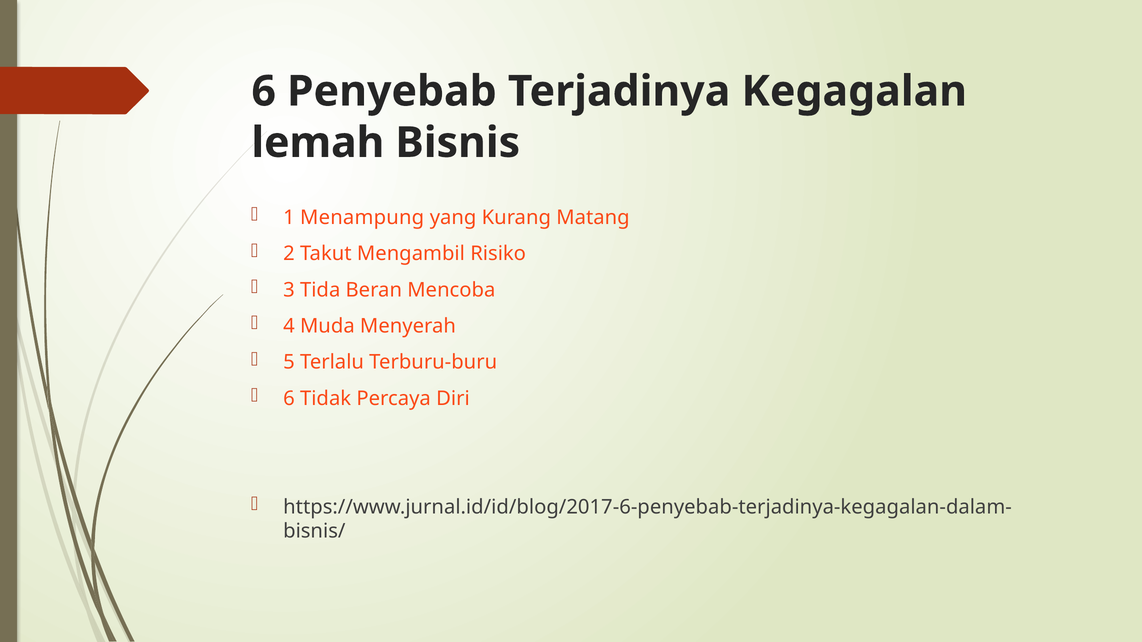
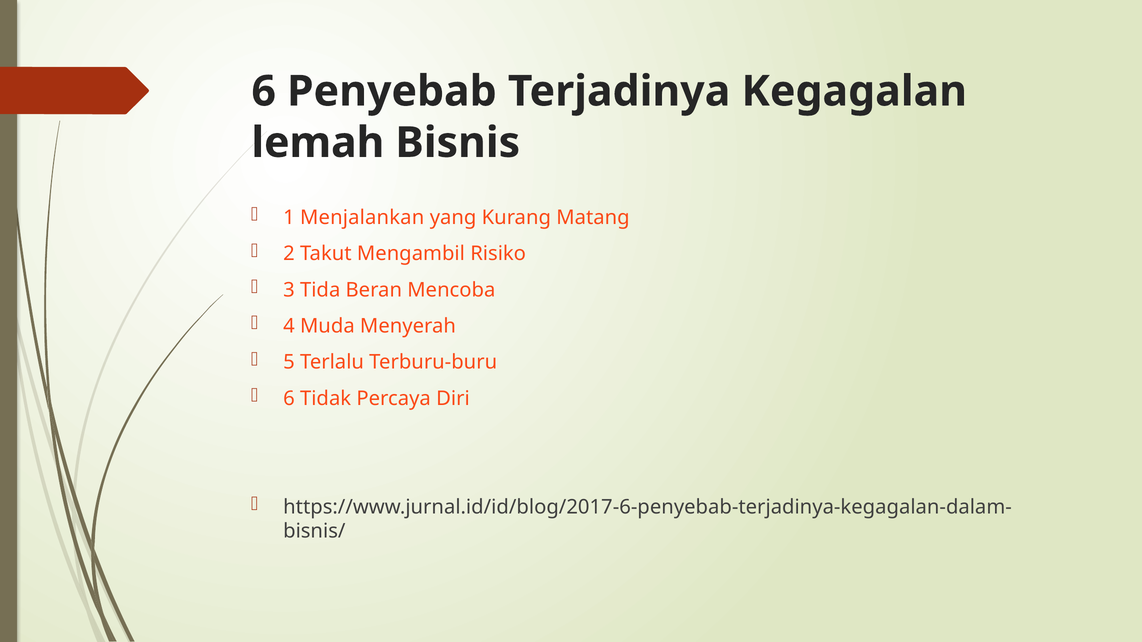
Menampung: Menampung -> Menjalankan (362, 218)
